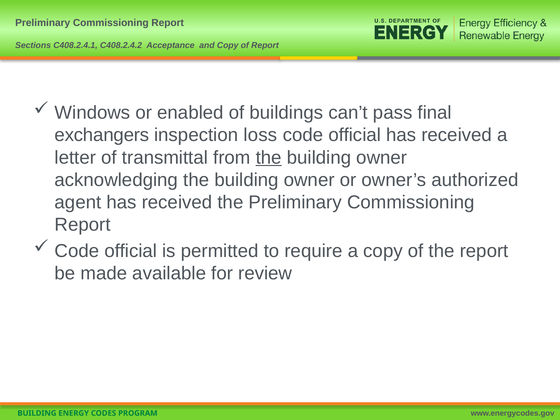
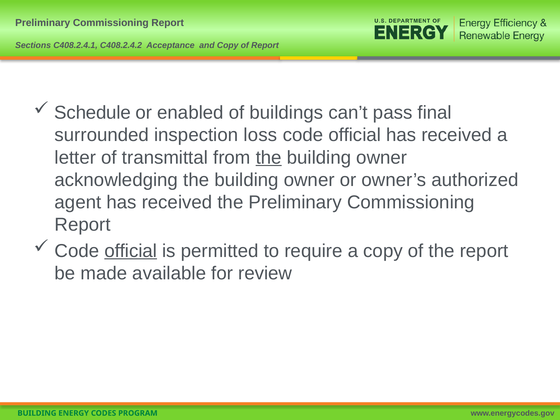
Windows: Windows -> Schedule (93, 113)
exchangers: exchangers -> surrounded (102, 135)
official underline: none -> present (131, 251)
